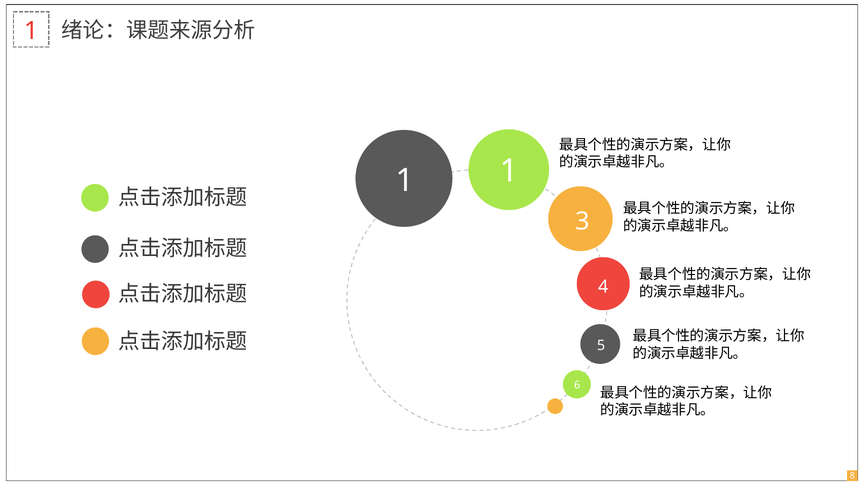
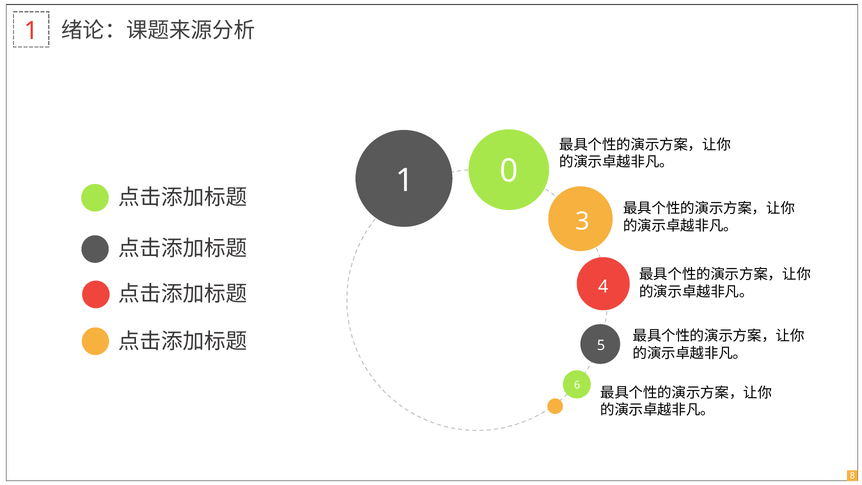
1 1: 1 -> 0 (509, 171)
